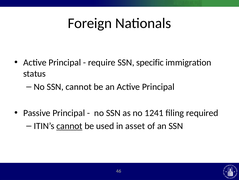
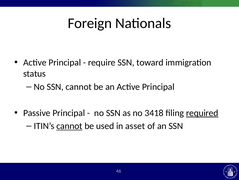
specific: specific -> toward (150, 62)
1241: 1241 -> 3418 (154, 112)
required underline: none -> present (202, 112)
